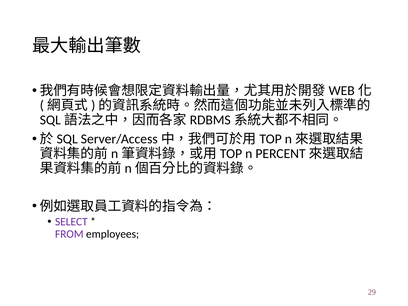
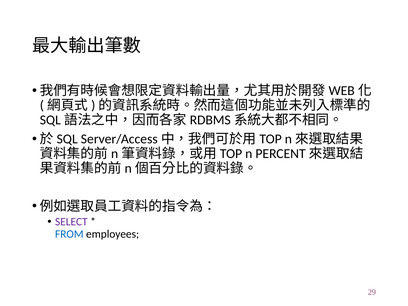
FROM colour: purple -> blue (69, 234)
